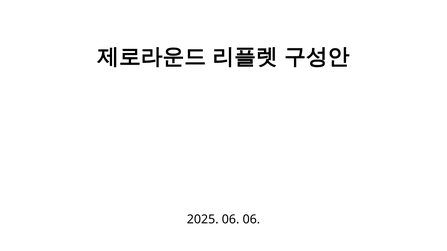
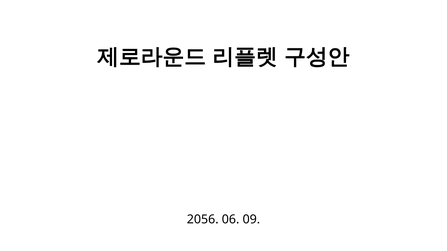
2025: 2025 -> 2056 (203, 220)
06 06: 06 -> 09 (251, 220)
